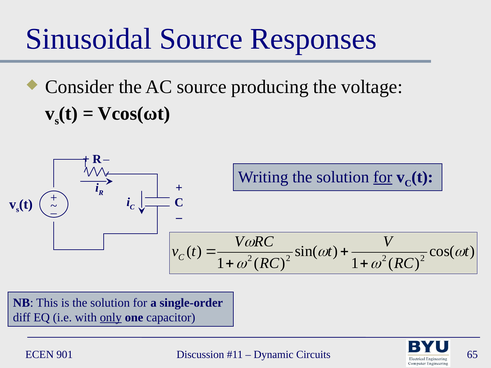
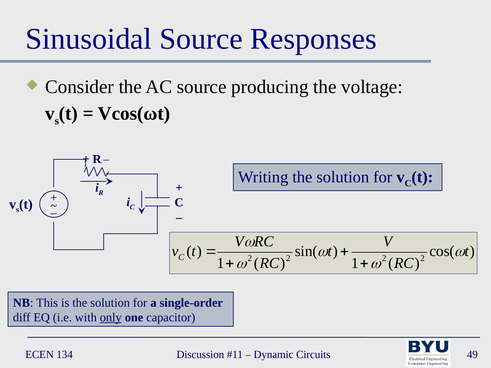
for underline: present -> none (383, 177)
901: 901 -> 134 (65, 355)
65: 65 -> 49 (472, 355)
